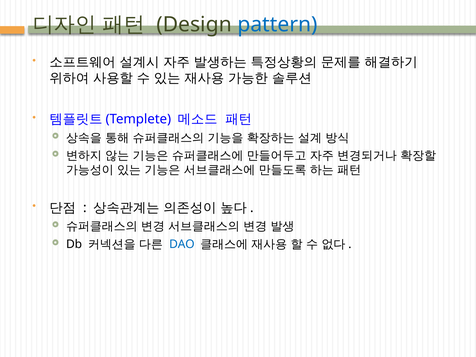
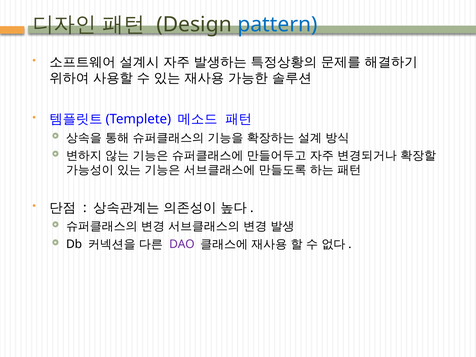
DAO colour: blue -> purple (182, 244)
